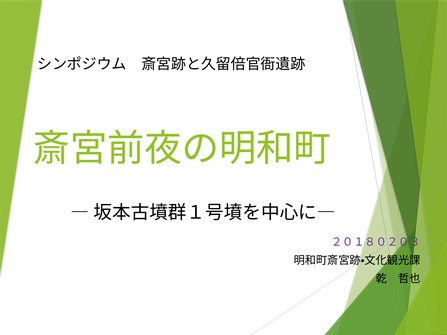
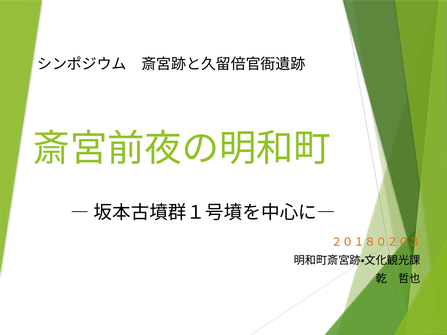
２０１８０２０３ colour: purple -> orange (376, 242)
